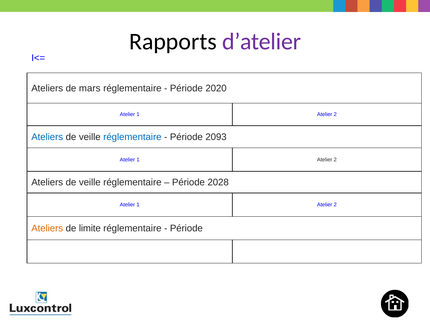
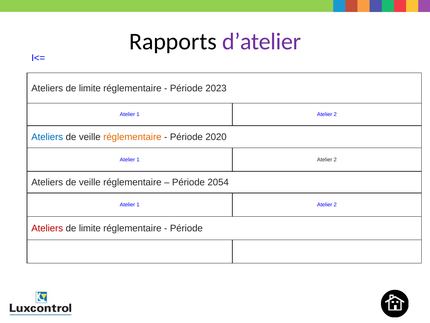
mars: mars -> limite (90, 88)
2020: 2020 -> 2023 (216, 88)
réglementaire colour: blue -> orange (132, 137)
2093: 2093 -> 2020 (216, 137)
2028: 2028 -> 2054 (218, 182)
Ateliers colour: orange -> red (47, 228)
